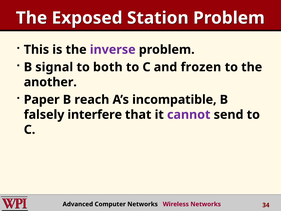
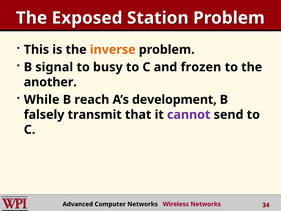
inverse colour: purple -> orange (113, 50)
both: both -> busy (108, 67)
Paper: Paper -> While (42, 100)
incompatible: incompatible -> development (174, 100)
interfere: interfere -> transmit (95, 115)
